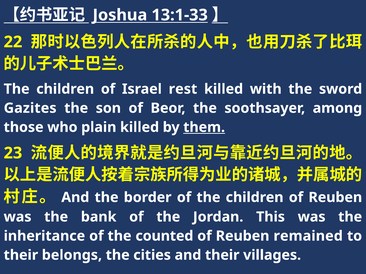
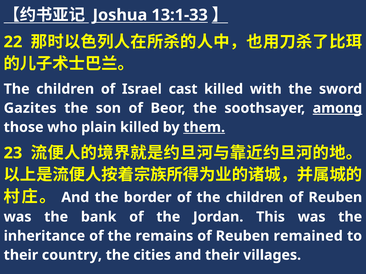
rest: rest -> cast (183, 89)
among underline: none -> present (337, 108)
counted: counted -> remains (164, 236)
belongs: belongs -> country (72, 256)
